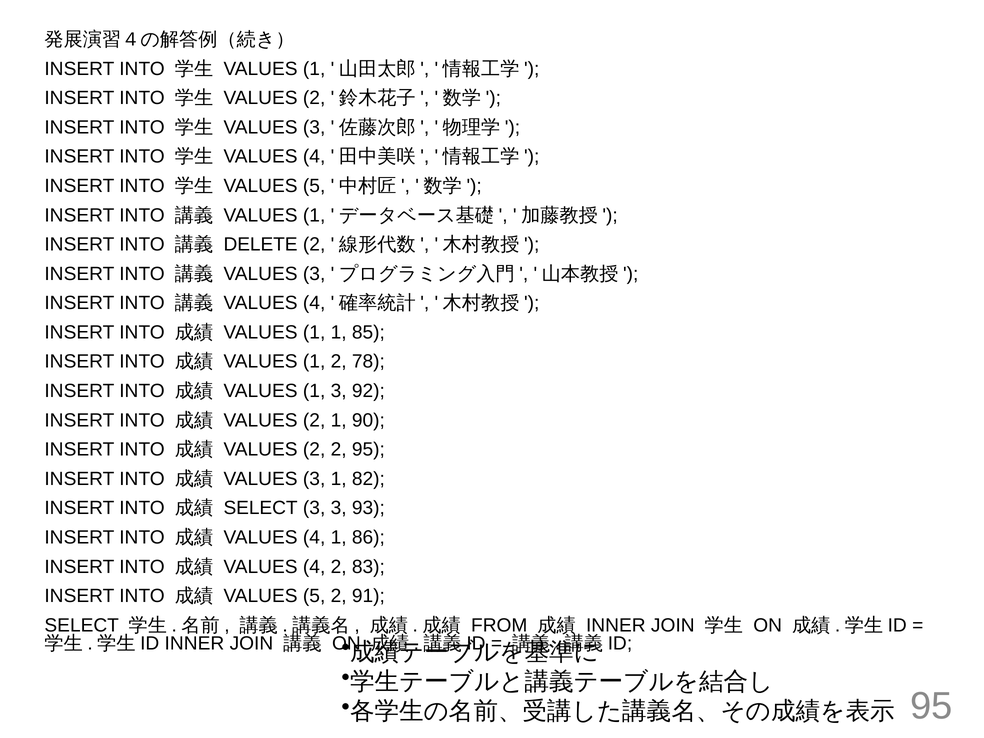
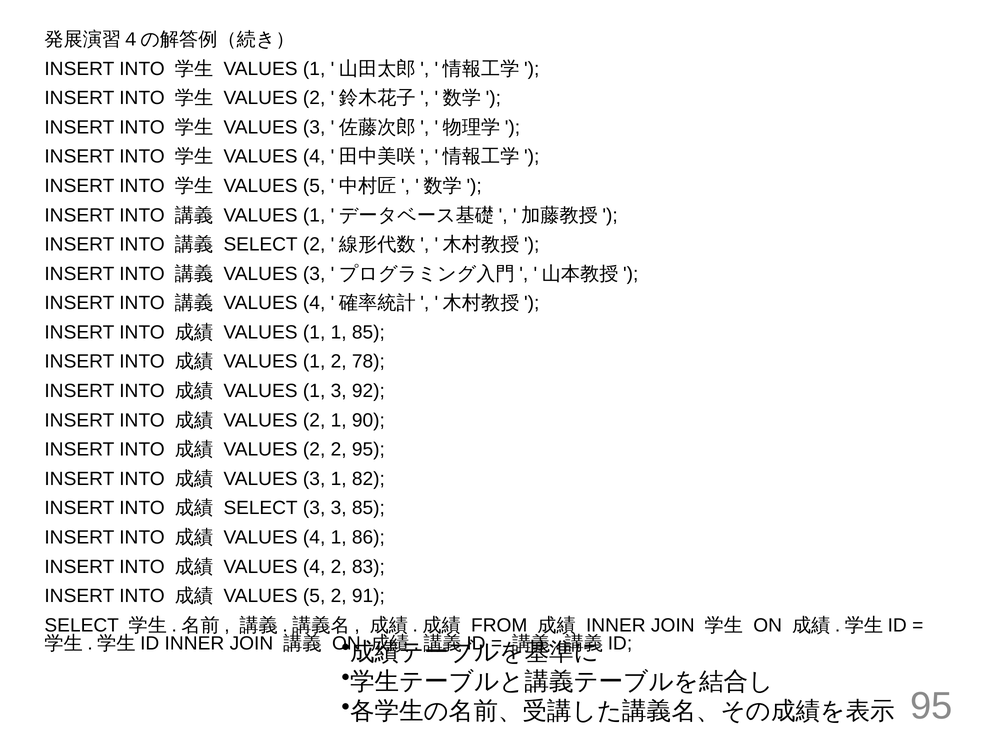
DELETE: DELETE -> SELECT (261, 245)
3 93: 93 -> 85 (368, 508)
